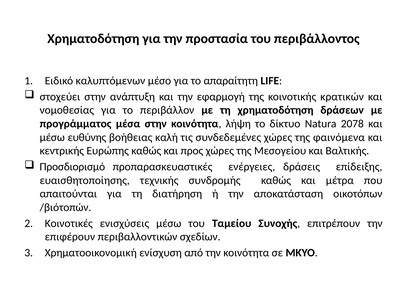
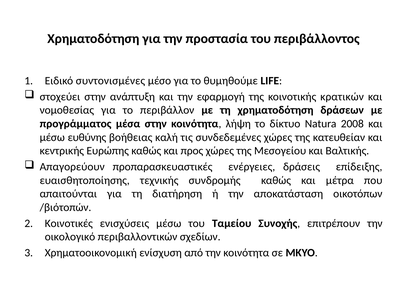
καλυπτόμενων: καλυπτόμενων -> συντονισμένες (110, 81)
απαραίτητη: απαραίτητη -> θυμηθούμε (231, 81)
2078: 2078 -> 2008 (352, 124)
φαινόμενα: φαινόμενα -> κατευθείαν (339, 137)
Προσδιορισμό: Προσδιορισμό -> Απαγορεύουν (72, 167)
επιφέρουν: επιφέρουν -> οικολογικό (70, 237)
